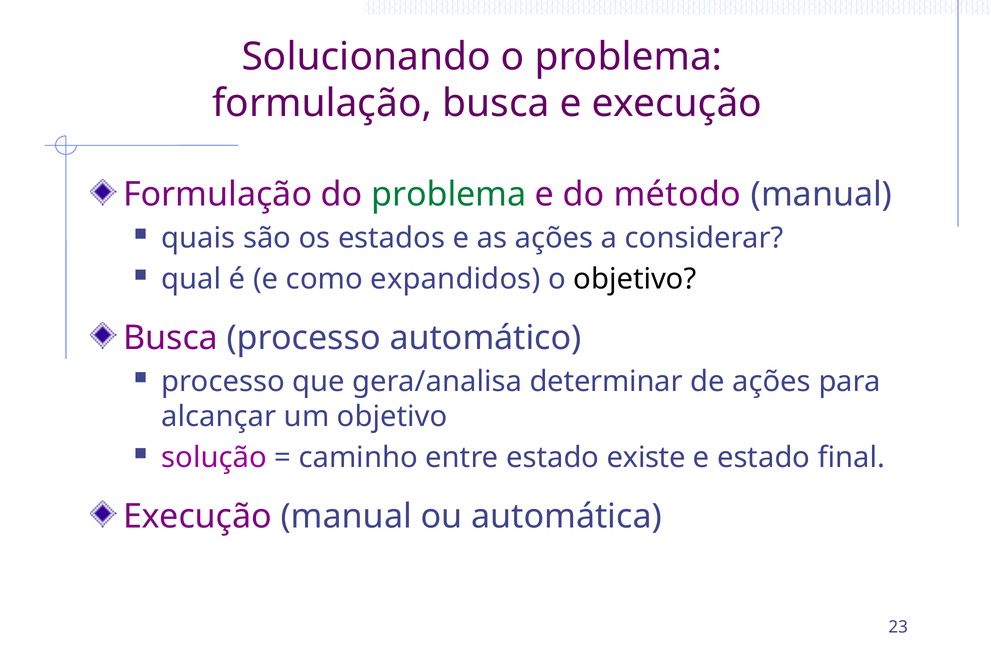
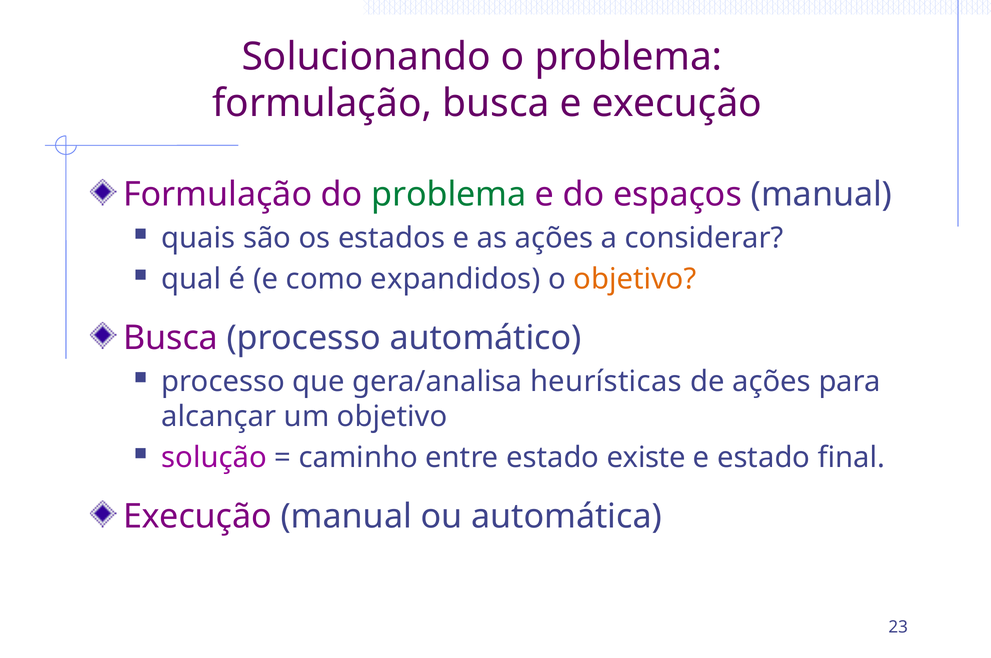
método: método -> espaços (678, 195)
objetivo colour: black -> orange (635, 279)
determinar: determinar -> heurísticas (606, 381)
